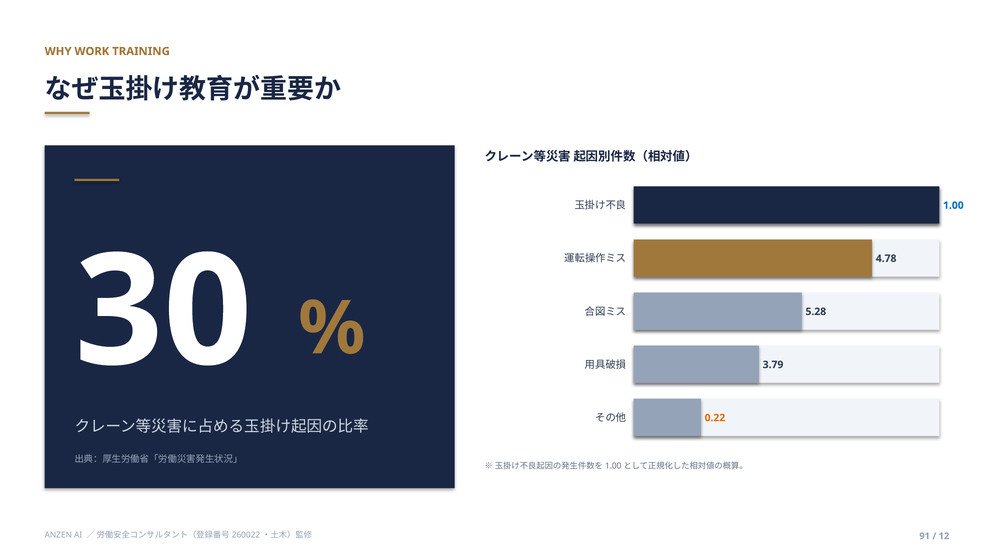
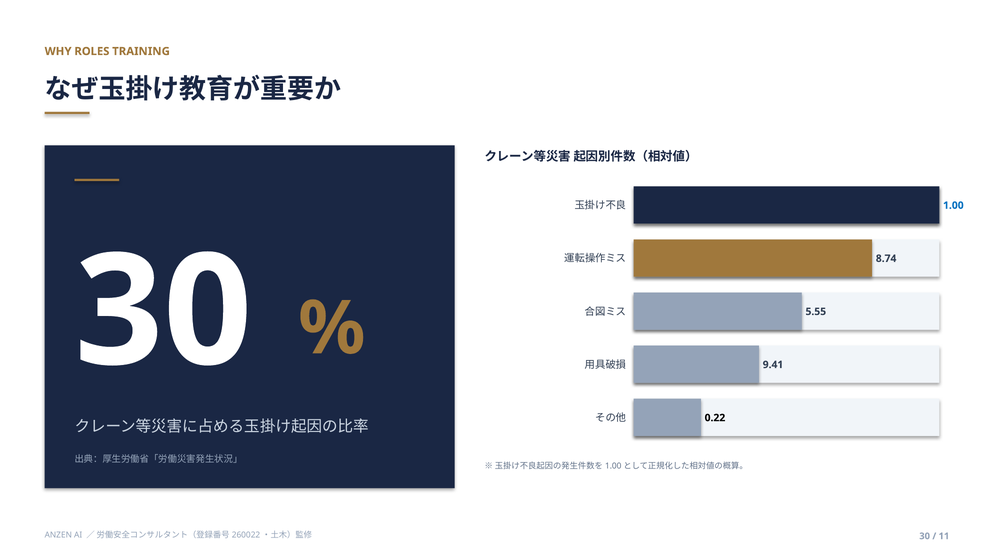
WORK: WORK -> ROLES (92, 51)
4.78: 4.78 -> 8.74 (886, 259)
5.28: 5.28 -> 5.55 (816, 312)
3.79: 3.79 -> 9.41 (773, 365)
0.22 colour: orange -> black (715, 418)
91: 91 -> 30 (925, 536)
12: 12 -> 11 (944, 536)
